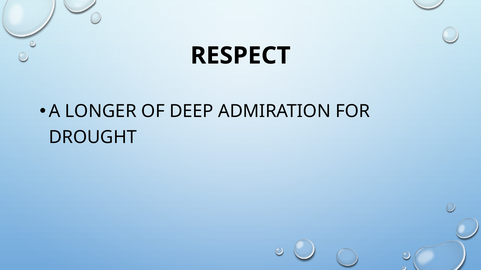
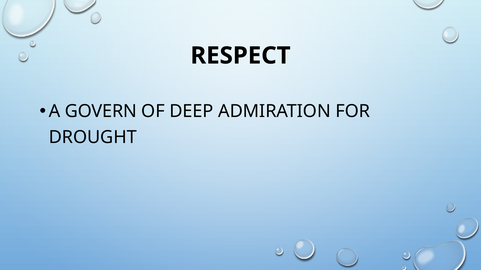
LONGER: LONGER -> GOVERN (101, 112)
